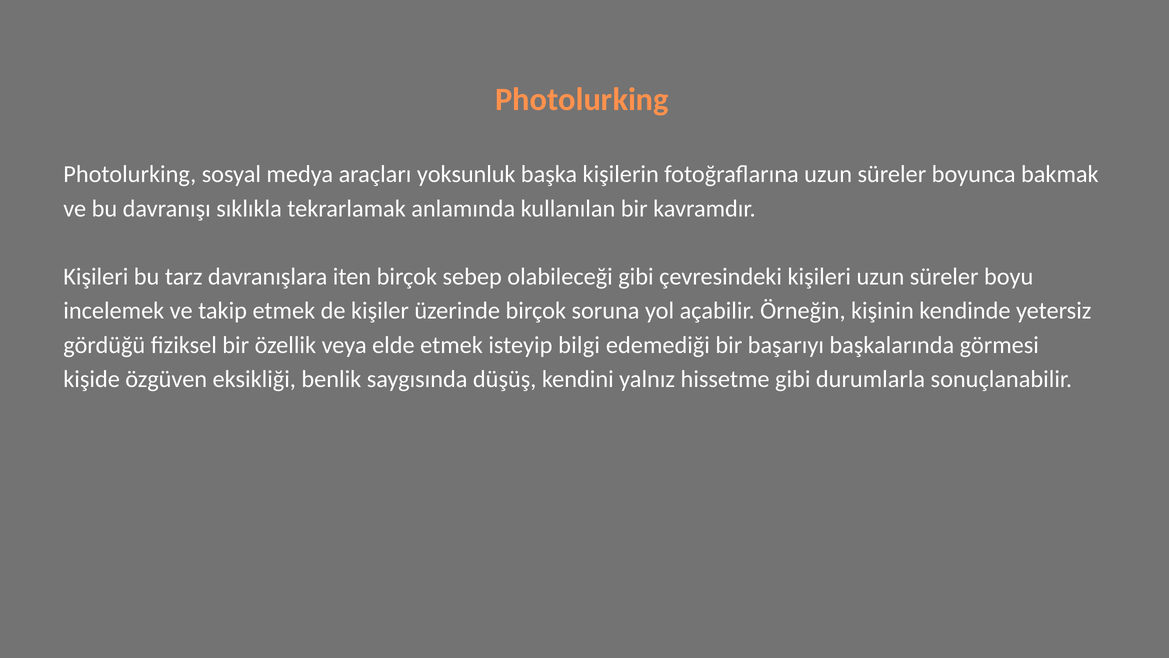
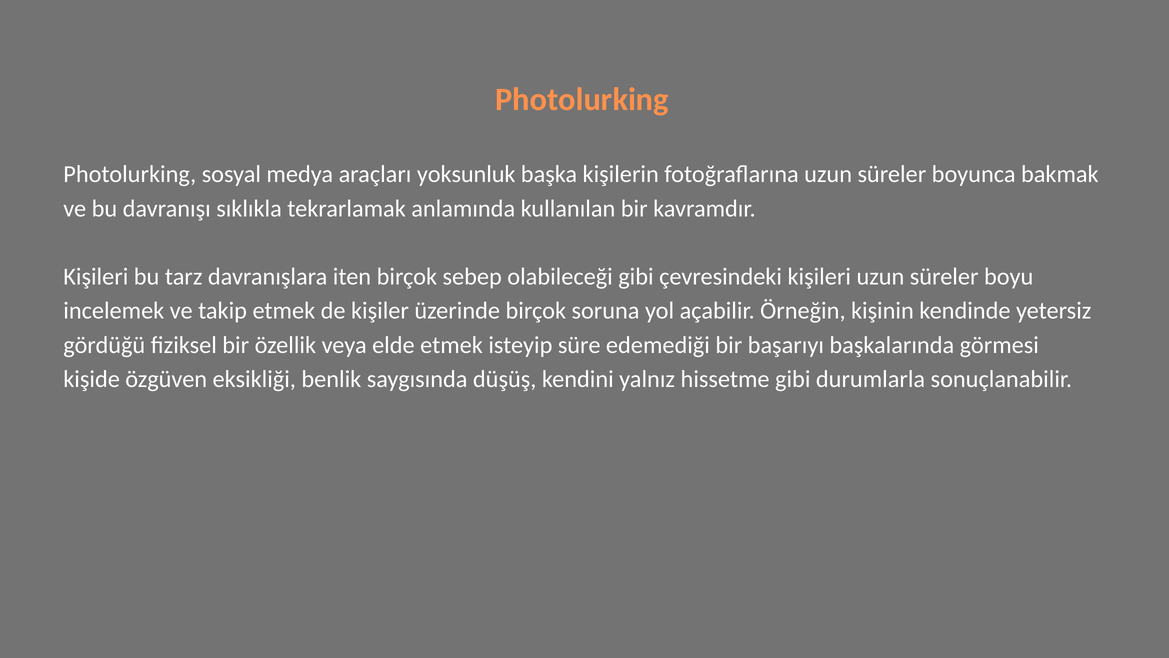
bilgi: bilgi -> süre (579, 345)
